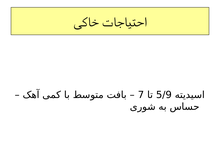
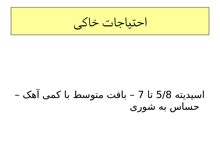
5/9: 5/9 -> 5/8 (164, 95)
